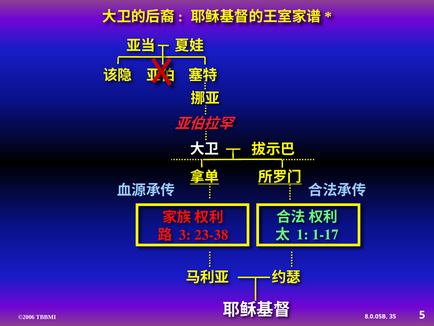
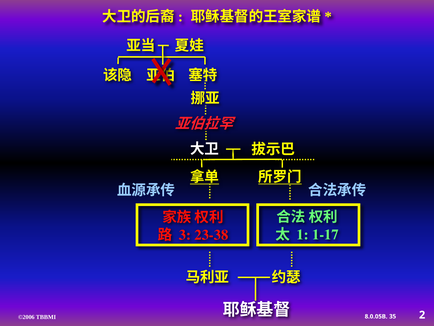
5: 5 -> 2 (422, 314)
